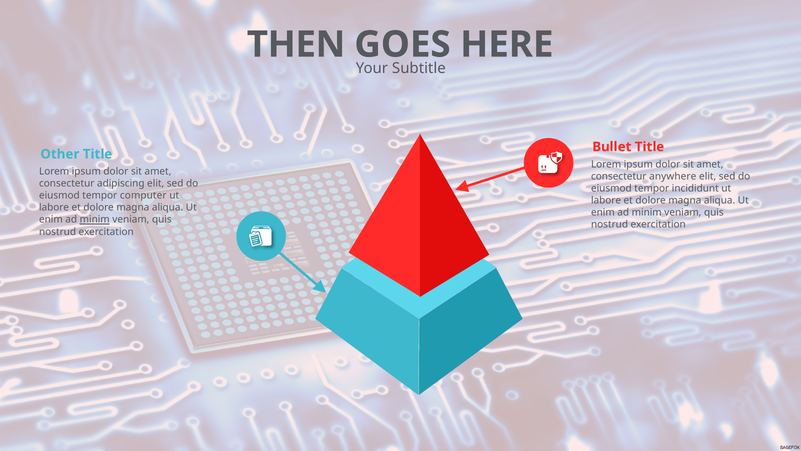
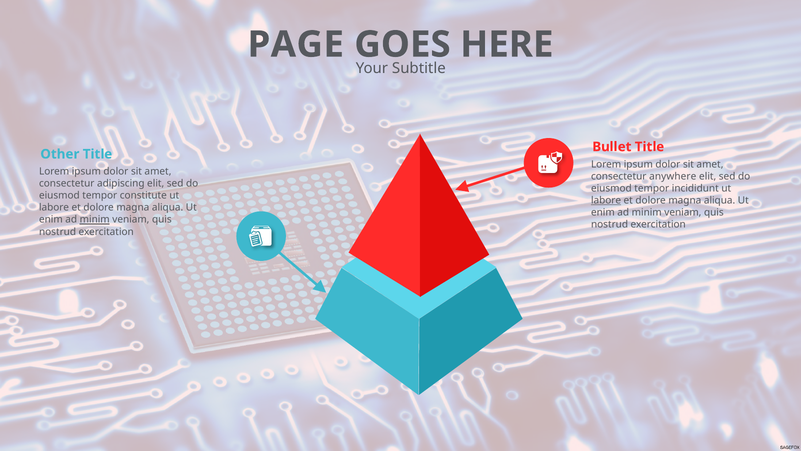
THEN: THEN -> PAGE (296, 44)
computer: computer -> constitute (143, 195)
labore underline: none -> present (606, 200)
